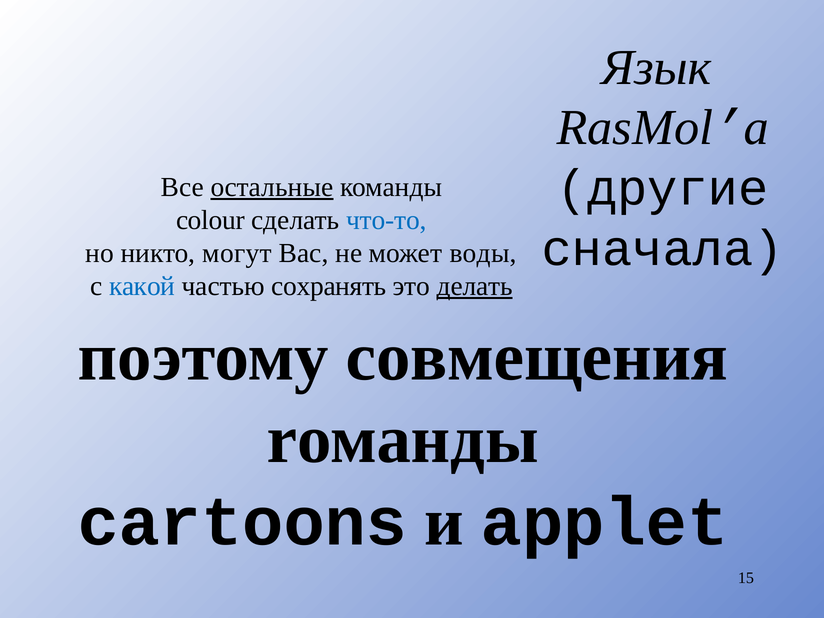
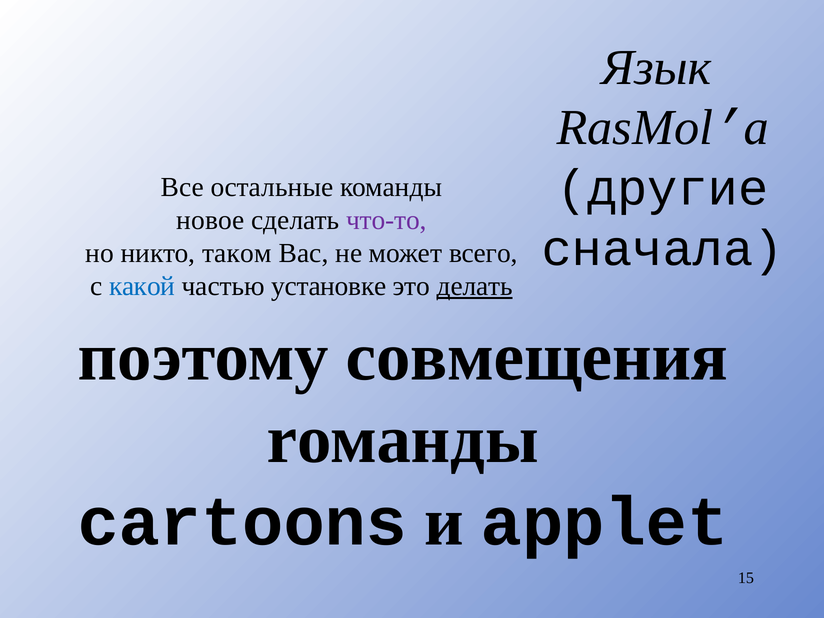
остальные underline: present -> none (272, 187)
colour: colour -> новое (210, 220)
что-то colour: blue -> purple (386, 220)
могут: могут -> таком (237, 253)
воды: воды -> всего (483, 253)
сохранять: сохранять -> установке (329, 286)
